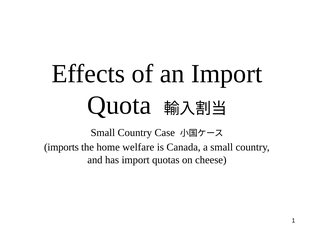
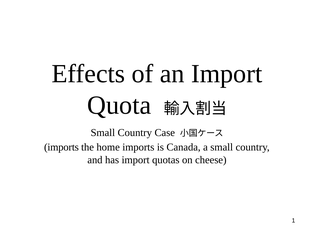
home welfare: welfare -> imports (138, 147)
